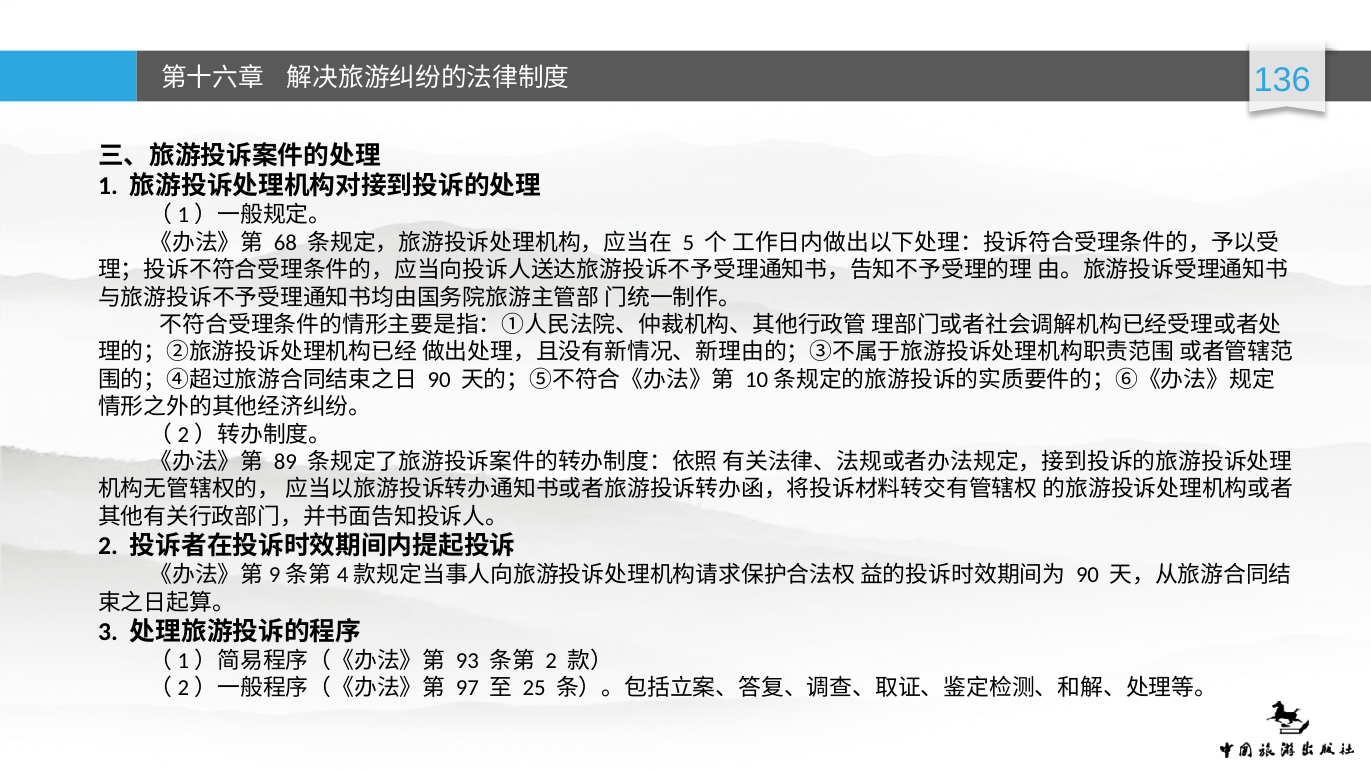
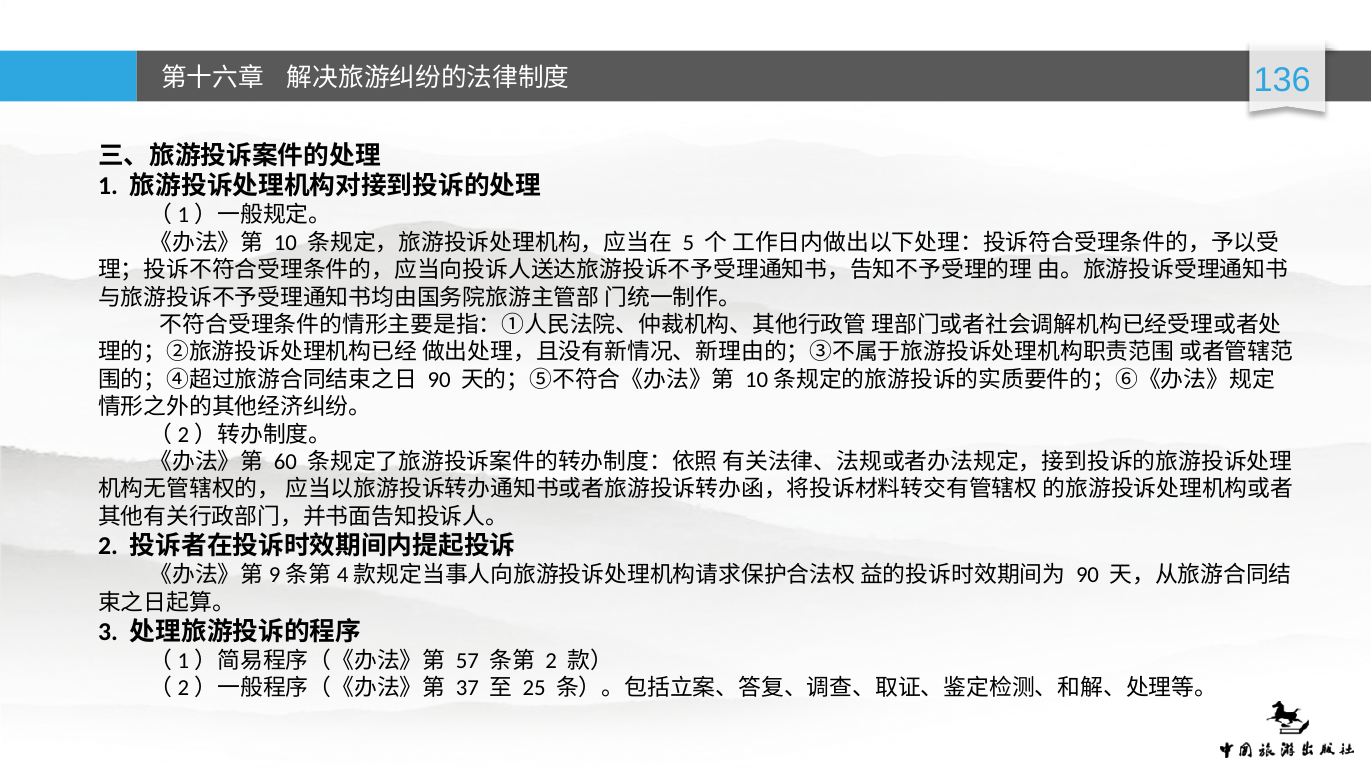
68: 68 -> 10 (285, 243)
89: 89 -> 60 (285, 462)
93: 93 -> 57 (467, 661)
97: 97 -> 37 (467, 688)
